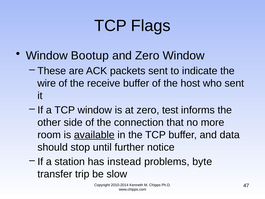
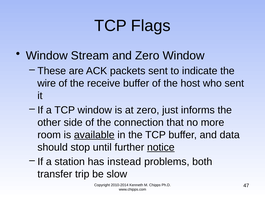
Bootup: Bootup -> Stream (90, 56)
test: test -> just (170, 110)
notice underline: none -> present (161, 147)
byte: byte -> both (202, 162)
